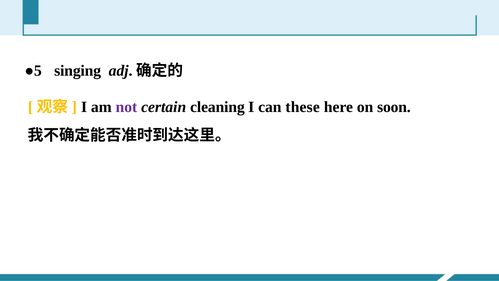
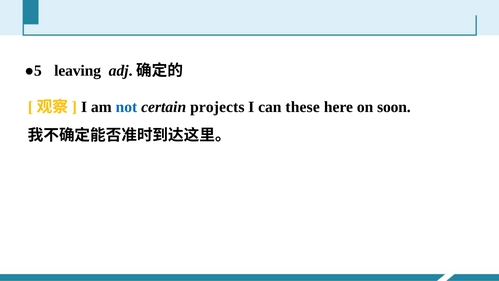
singing: singing -> leaving (78, 70)
not colour: purple -> blue (126, 107)
cleaning: cleaning -> projects (217, 107)
